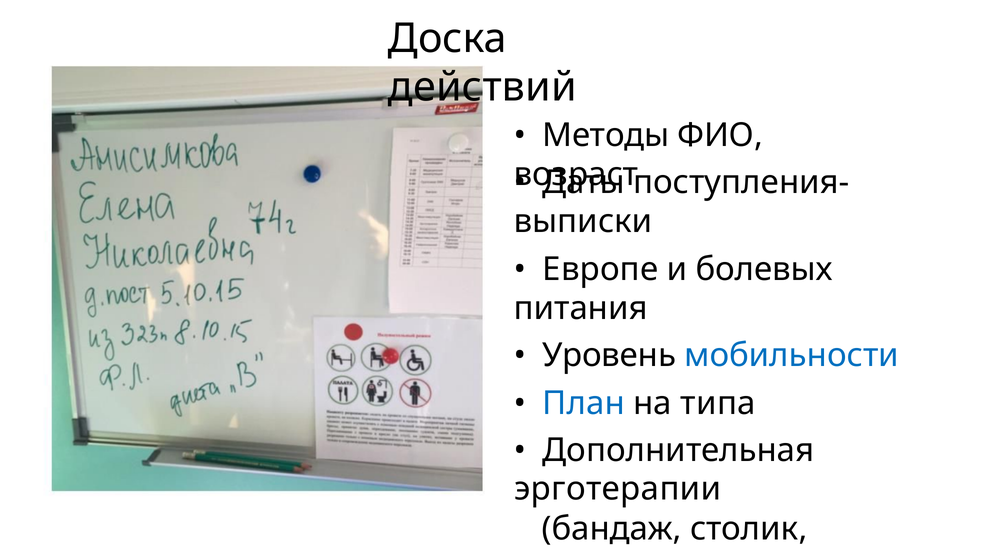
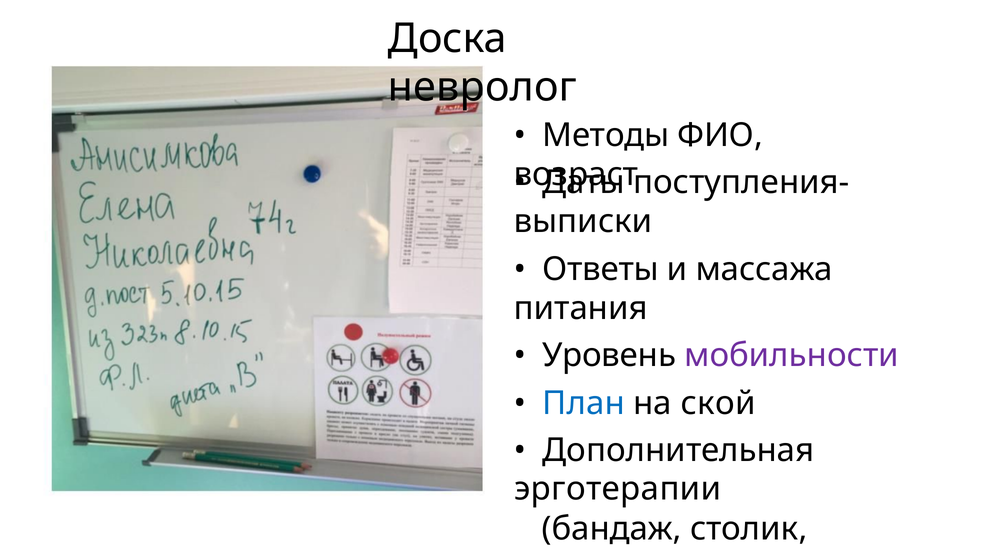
действий: действий -> невролог (482, 87)
Европе: Европе -> Ответы (601, 270)
болевых: болевых -> массажа (764, 270)
мобильности colour: blue -> purple (792, 355)
типа: типа -> ской (718, 403)
